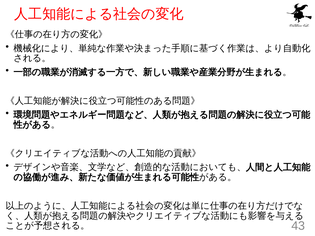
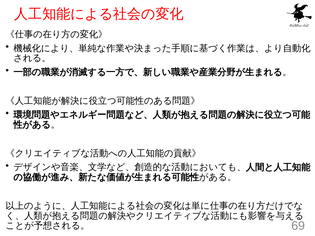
43: 43 -> 69 (298, 226)
